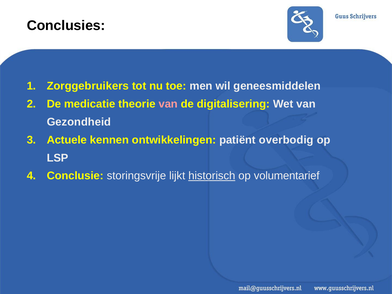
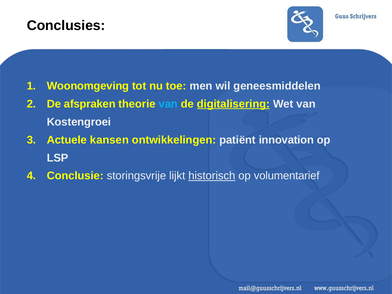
Zorggebruikers: Zorggebruikers -> Woonomgeving (88, 86)
medicatie: medicatie -> afspraken (90, 104)
van colour: pink -> light blue (168, 104)
digitalisering underline: none -> present (233, 104)
Gezondheid: Gezondheid -> Kostengroei (79, 122)
kennen: kennen -> kansen (109, 140)
overbodig: overbodig -> innovation (286, 140)
